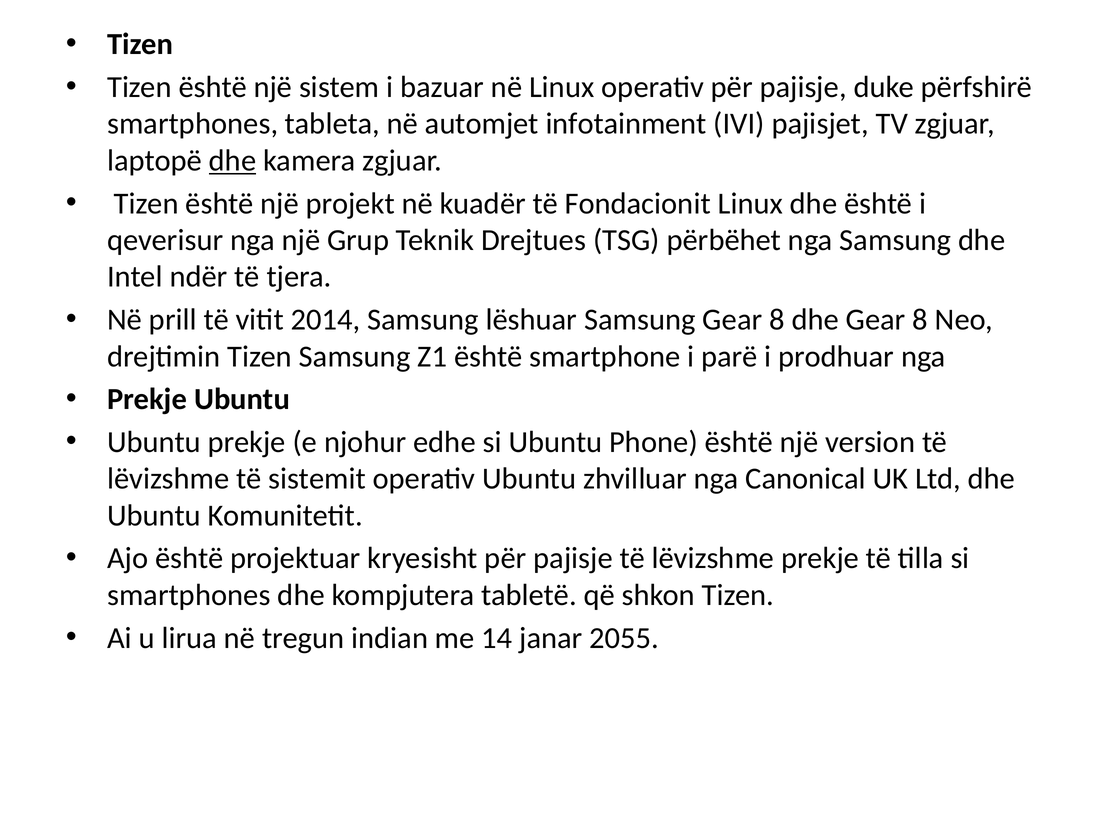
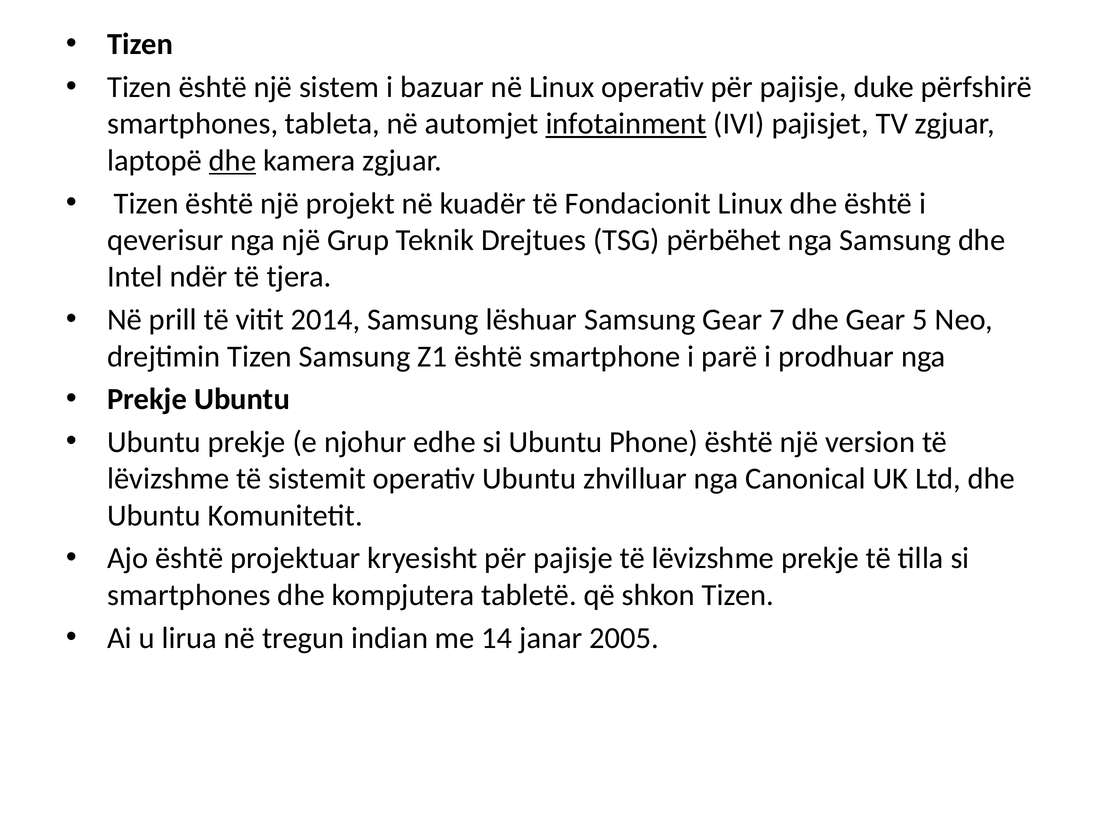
infotainment underline: none -> present (626, 124)
Samsung Gear 8: 8 -> 7 (777, 319)
dhe Gear 8: 8 -> 5 (920, 319)
2055: 2055 -> 2005 (624, 637)
